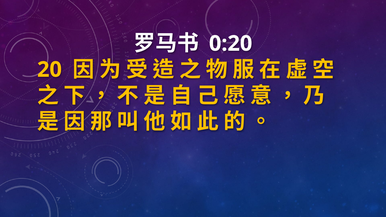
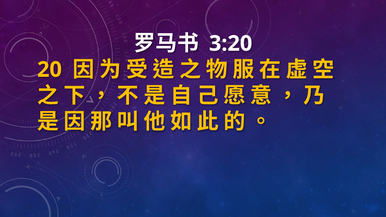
0:20: 0:20 -> 3:20 (231, 44)
